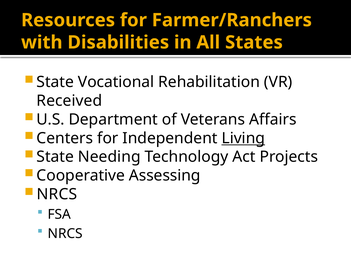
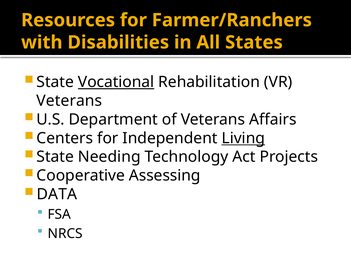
Vocational underline: none -> present (116, 82)
Received: Received -> Veterans (69, 101)
NRCS: NRCS -> DATA (57, 194)
